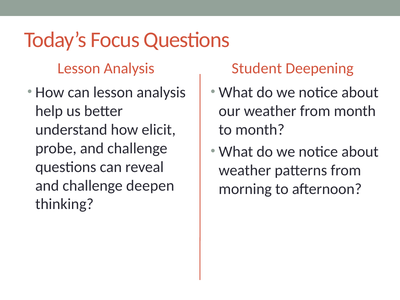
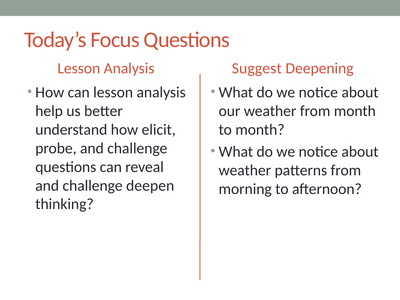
Student: Student -> Suggest (257, 68)
